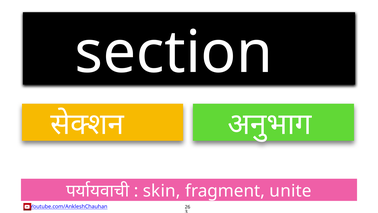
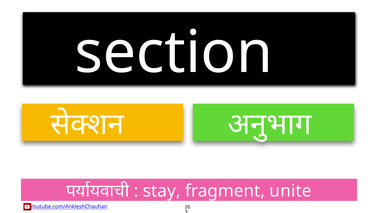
skin: skin -> stay (162, 191)
